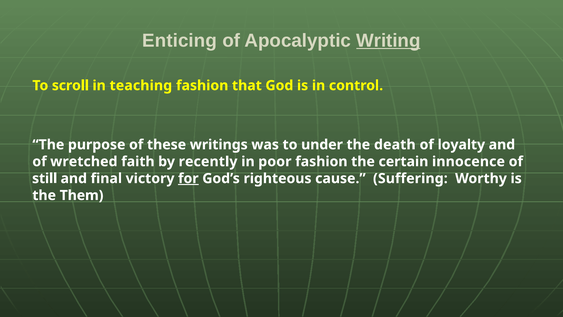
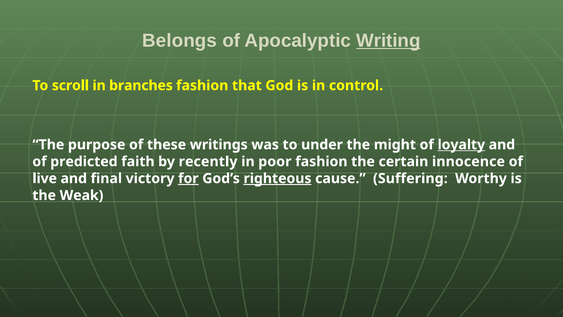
Enticing: Enticing -> Belongs (180, 40)
teaching: teaching -> branches (141, 85)
death: death -> might (395, 145)
loyalty underline: none -> present (461, 145)
wretched: wretched -> predicted (84, 161)
still: still -> live (45, 178)
righteous underline: none -> present (277, 178)
Them: Them -> Weak (82, 195)
